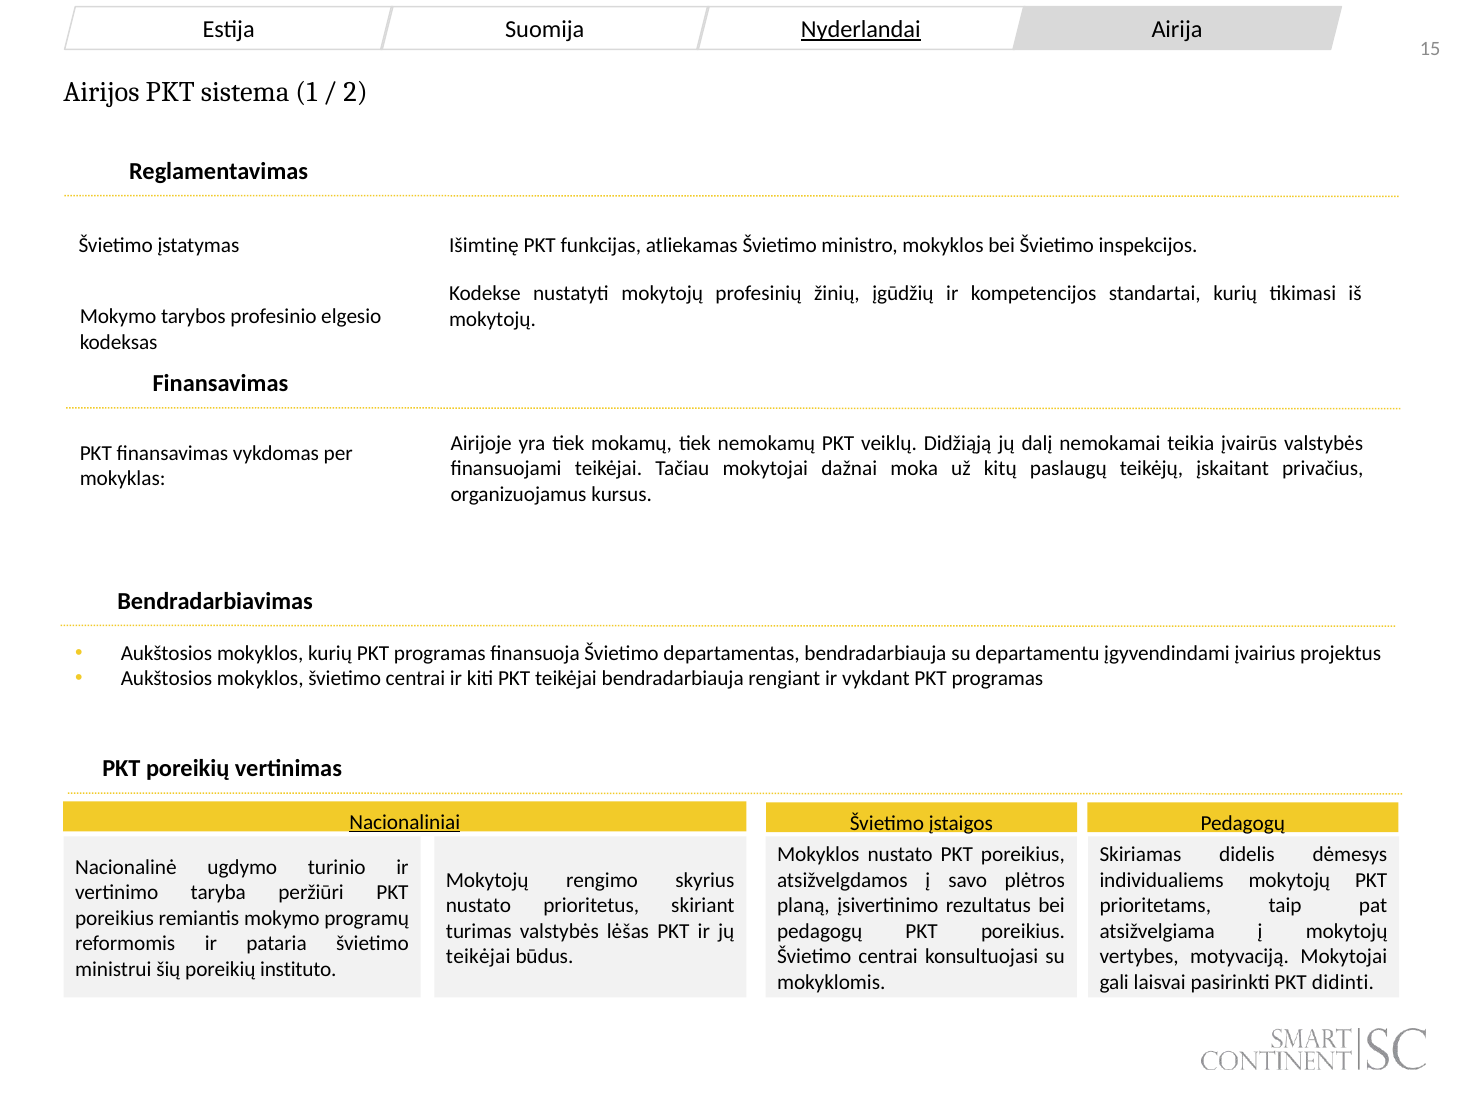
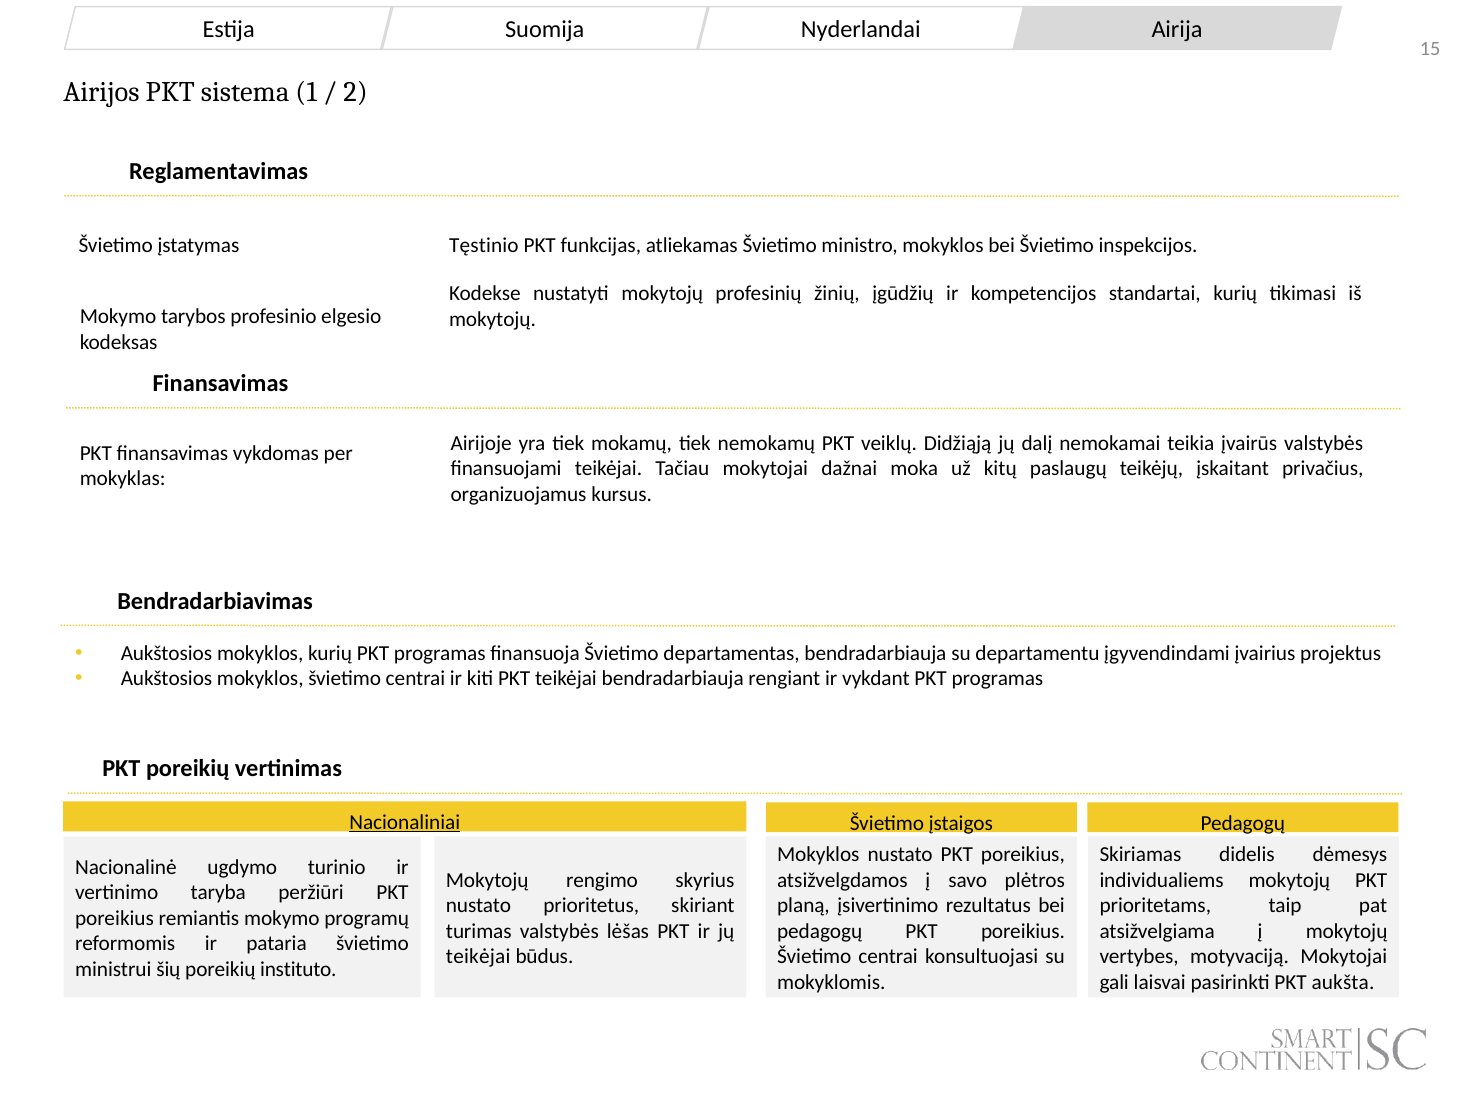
Nyderlandai underline: present -> none (861, 30)
Išimtinę: Išimtinę -> Tęstinio (484, 246)
didinti: didinti -> aukšta (1343, 983)
